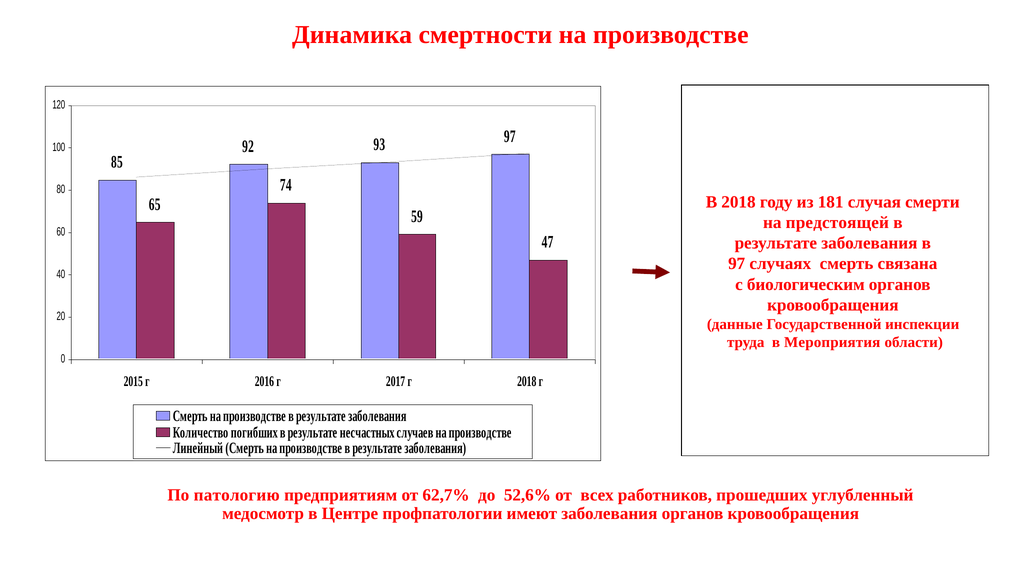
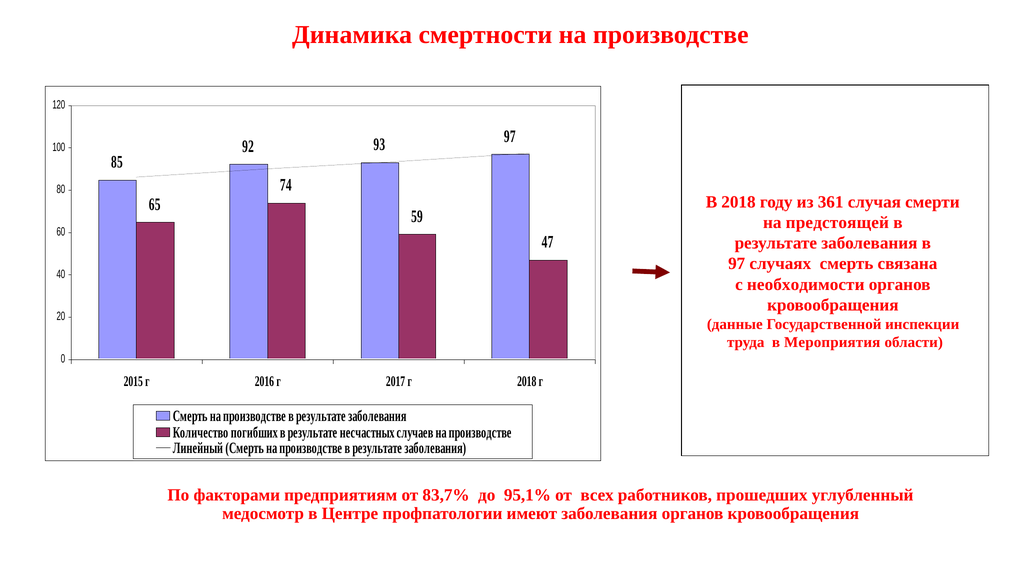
181: 181 -> 361 (831, 202)
биологическим: биологическим -> необходимости (806, 284)
патологию: патологию -> факторами (237, 495)
62,7%: 62,7% -> 83,7% (446, 495)
52,6%: 52,6% -> 95,1% (527, 495)
